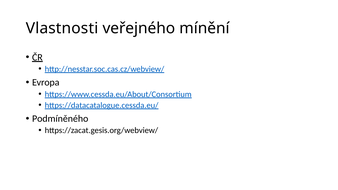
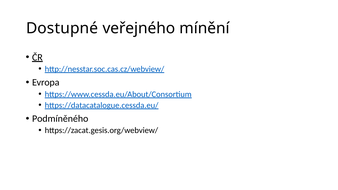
Vlastnosti: Vlastnosti -> Dostupné (62, 28)
